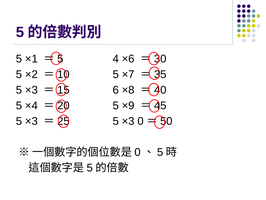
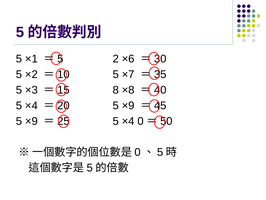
4: 4 -> 2 (116, 59)
6: 6 -> 8 (116, 90)
×3: ×3 -> ×9 (31, 121)
×3: ×3 -> ×4 (128, 121)
